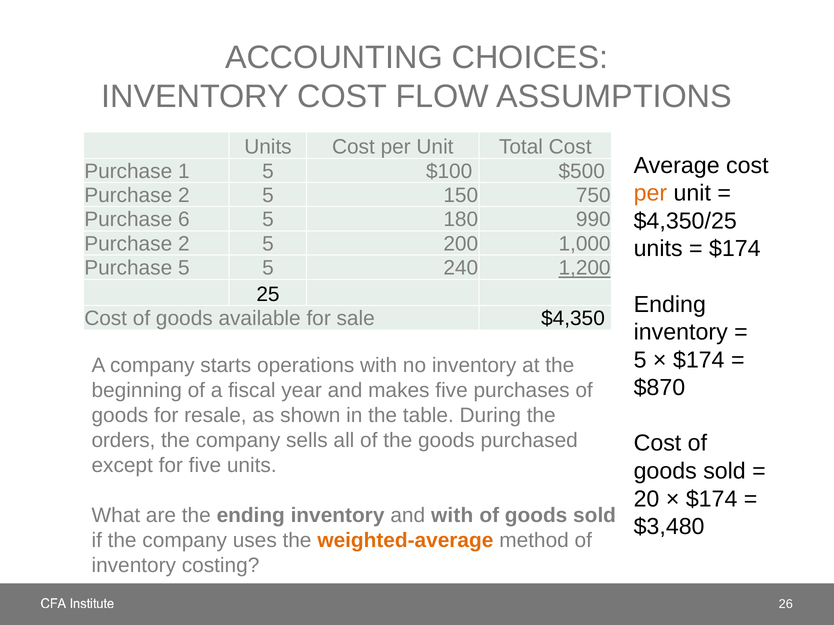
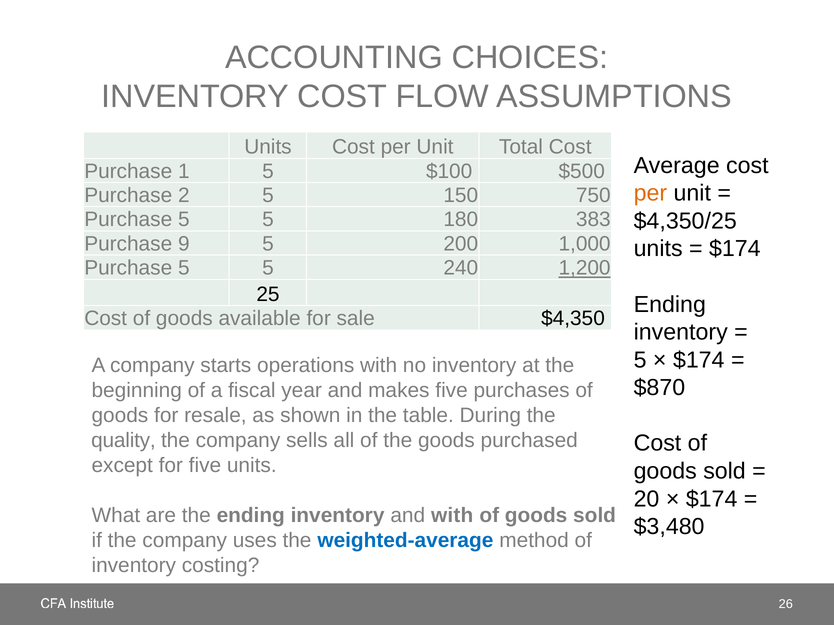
6: 6 -> 5 (184, 220)
990: 990 -> 383 (593, 220)
2: 2 -> 9 (184, 244)
orders: orders -> quality (123, 441)
weighted-average colour: orange -> blue (405, 541)
